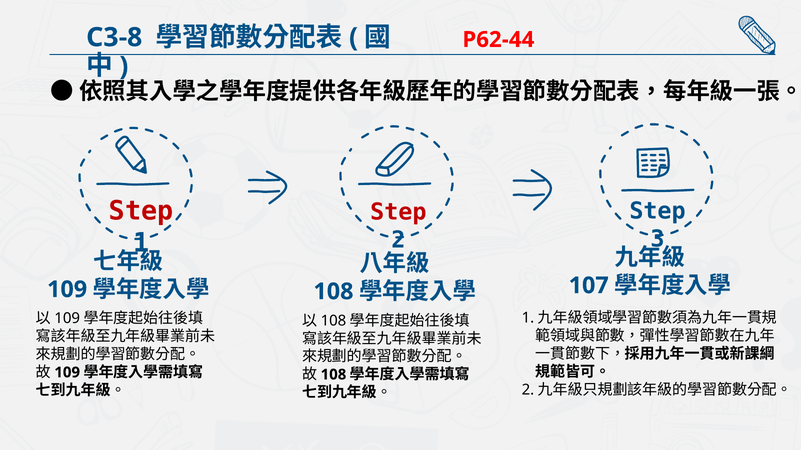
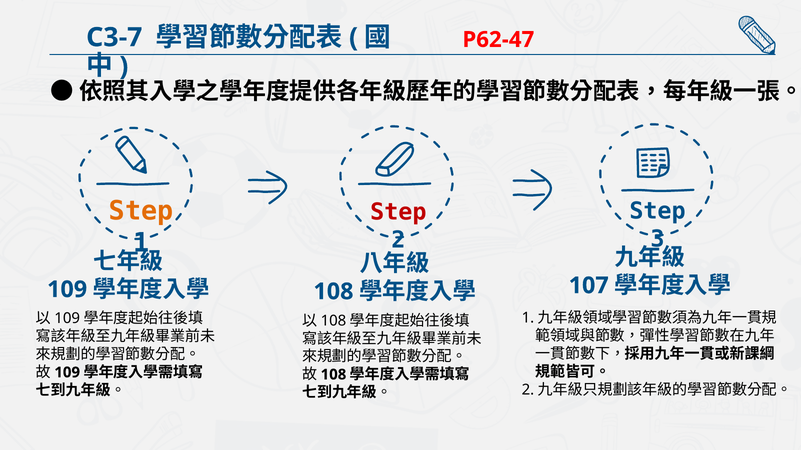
C3-8: C3-8 -> C3-7 (114, 37)
P62-44: P62-44 -> P62-47 (498, 40)
Step colour: red -> orange (141, 211)
